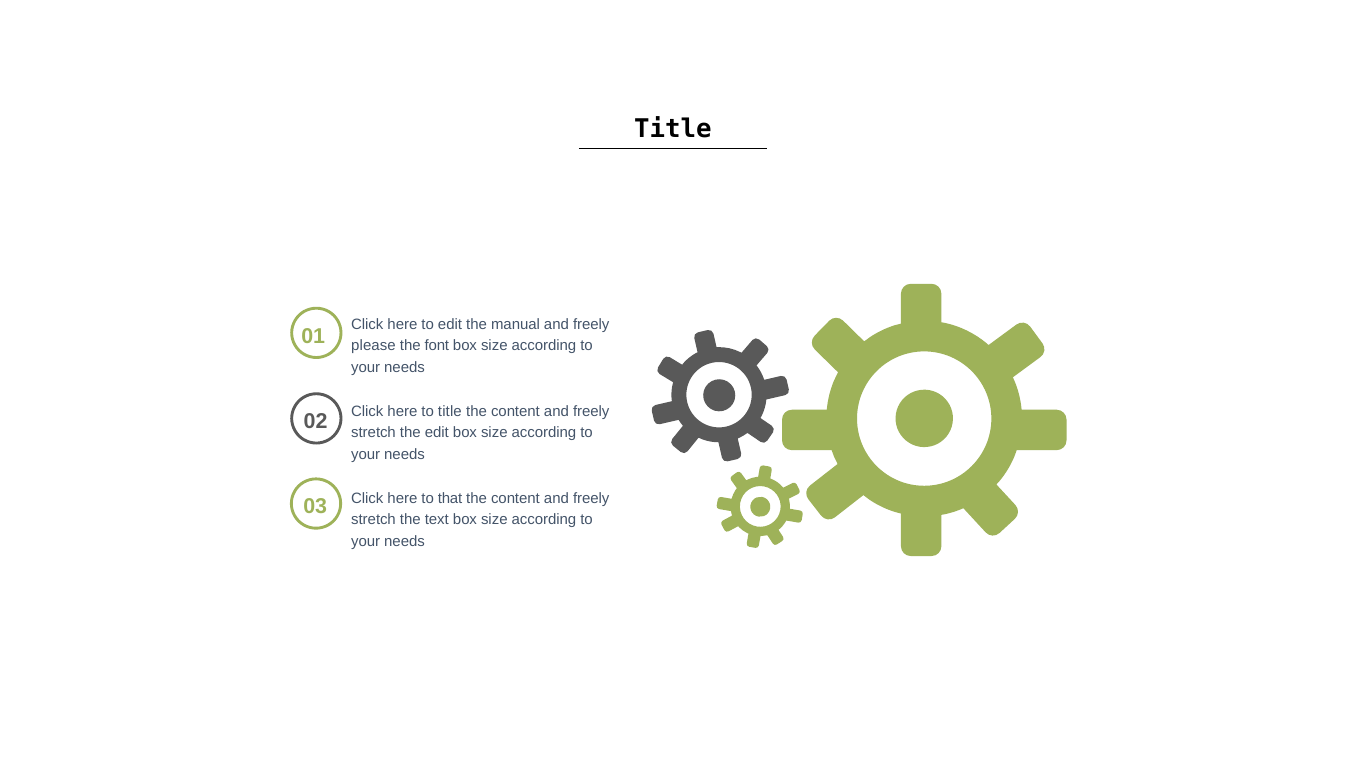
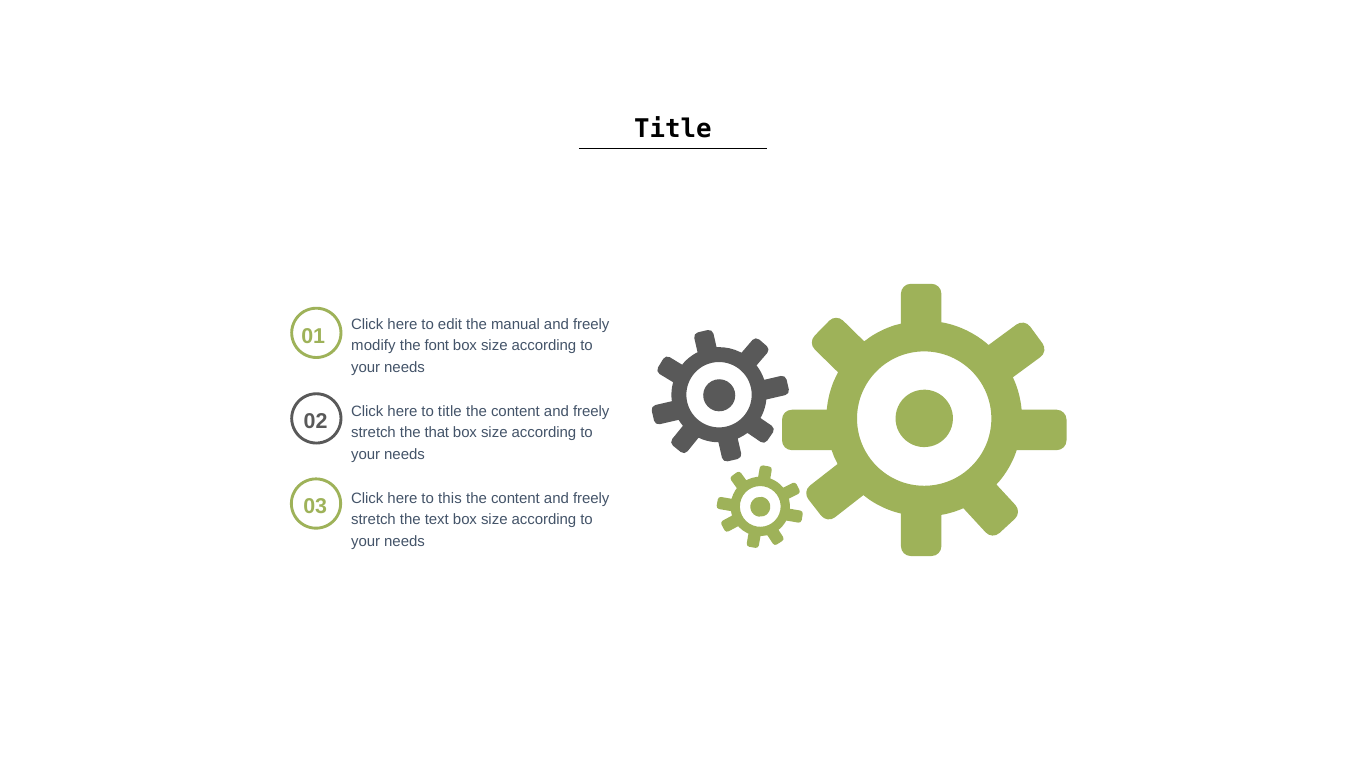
please: please -> modify (373, 346)
the edit: edit -> that (437, 433)
that: that -> this (450, 498)
